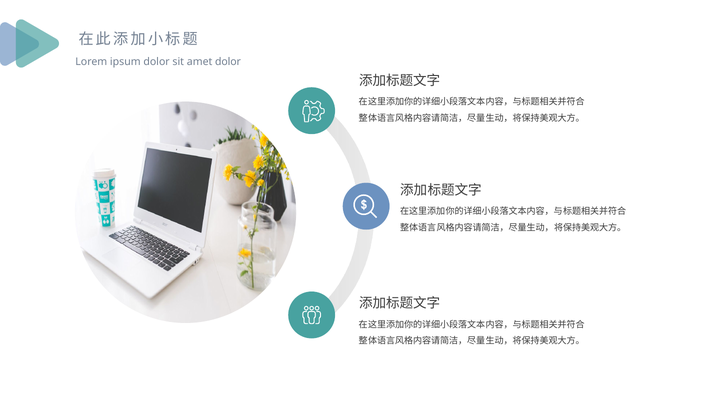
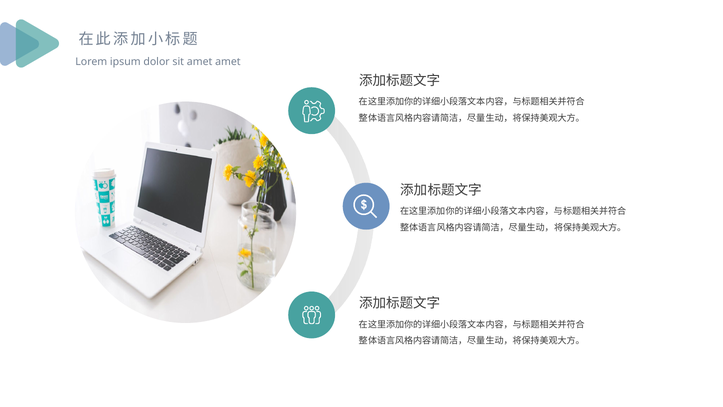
amet dolor: dolor -> amet (228, 62)
